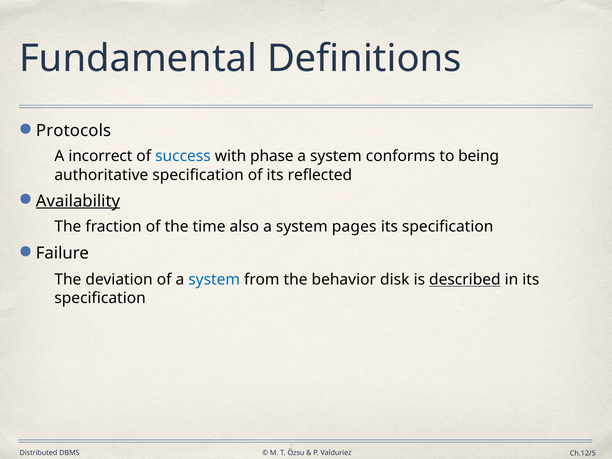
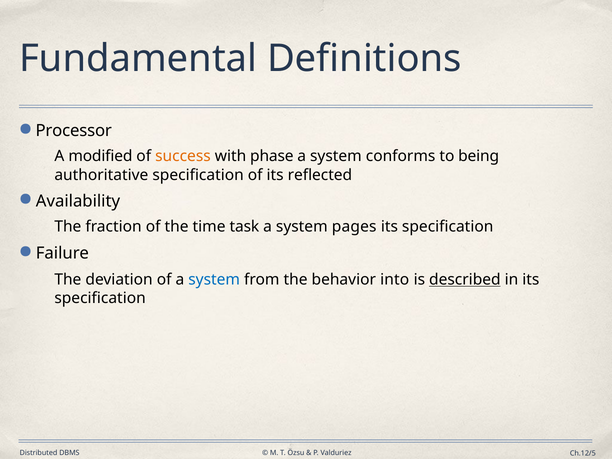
Protocols: Protocols -> Processor (74, 131)
incorrect: incorrect -> modified (100, 156)
success colour: blue -> orange (183, 156)
Availability underline: present -> none (78, 201)
also: also -> task (244, 227)
disk: disk -> into (395, 280)
